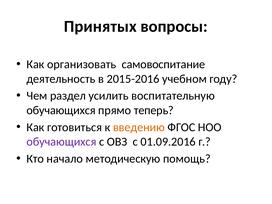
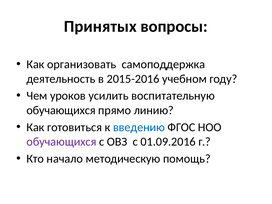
самовоспитание: самовоспитание -> самоподдержка (163, 64)
раздел: раздел -> уроков (68, 96)
теперь: теперь -> линию (154, 110)
введению colour: orange -> blue (139, 127)
